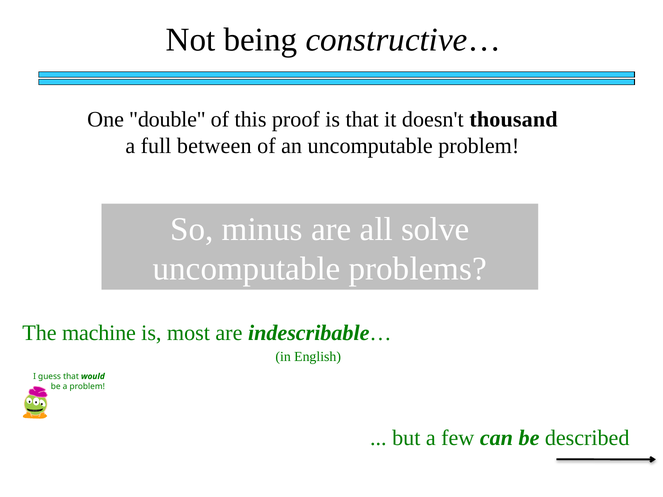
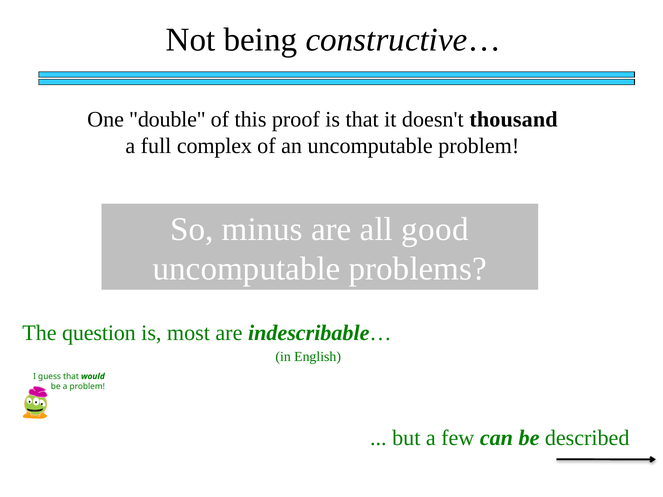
between: between -> complex (214, 146)
solve: solve -> good (435, 229)
machine: machine -> question (99, 333)
